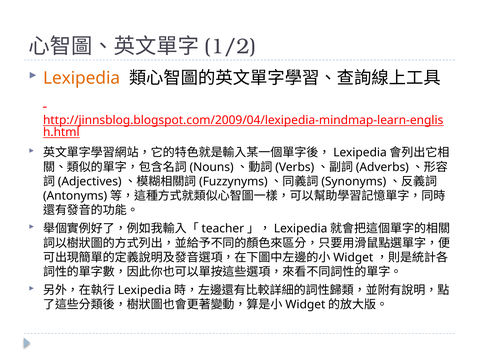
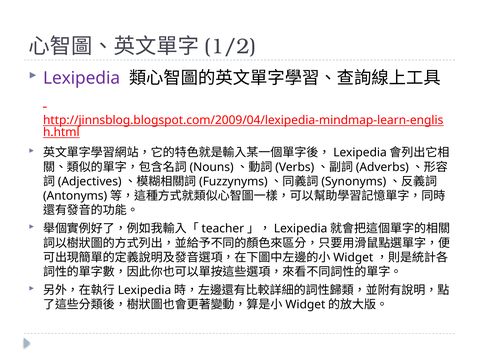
Lexipedia colour: orange -> purple (82, 78)
